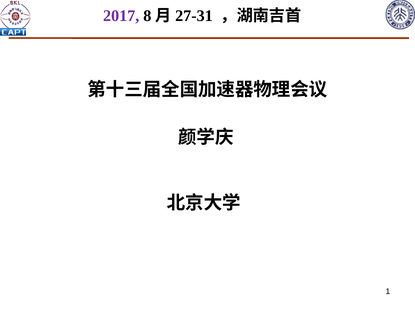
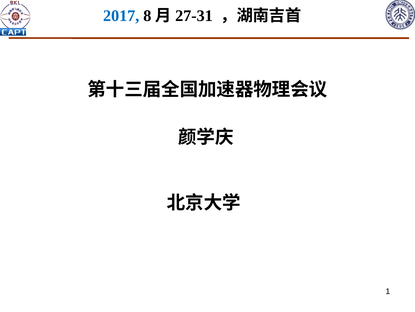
2017 colour: purple -> blue (121, 16)
